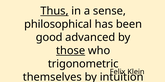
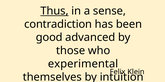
philosophical: philosophical -> contradiction (58, 24)
those underline: present -> none (71, 51)
trigonometric: trigonometric -> experimental (83, 64)
